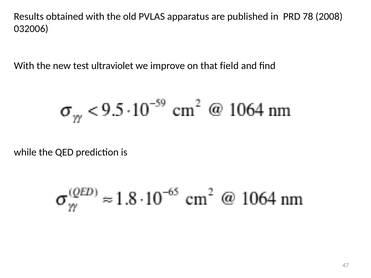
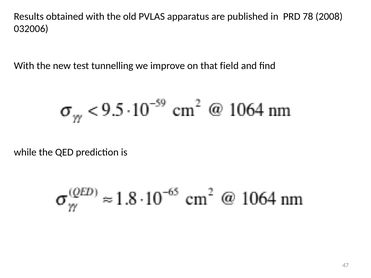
ultraviolet: ultraviolet -> tunnelling (112, 66)
